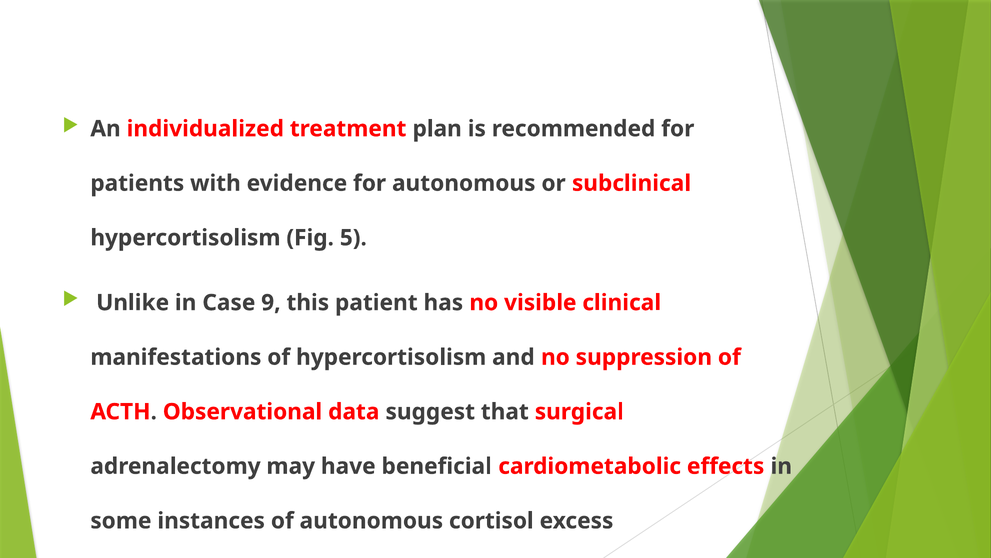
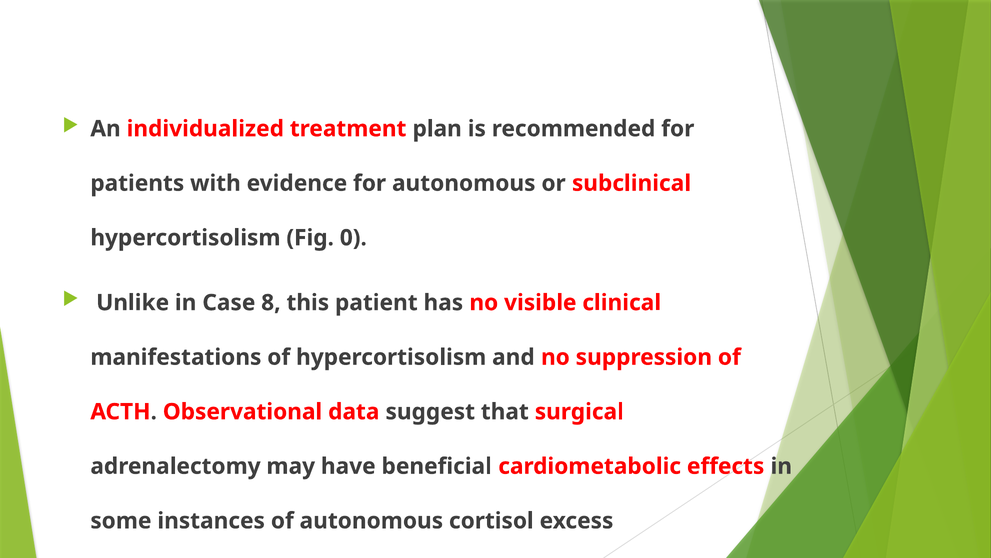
5: 5 -> 0 (353, 238)
9: 9 -> 8 (271, 302)
